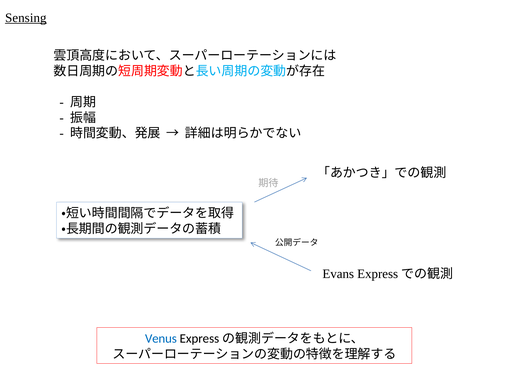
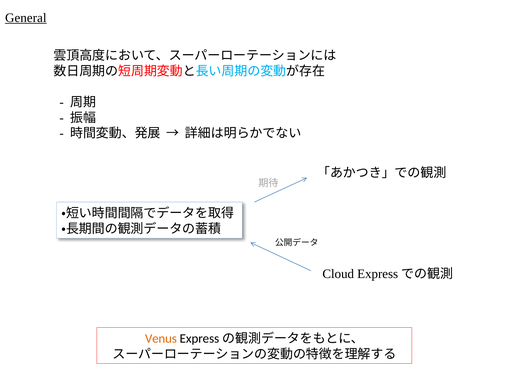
Sensing: Sensing -> General (26, 18)
Evans: Evans -> Cloud (338, 274)
Venus colour: blue -> orange (161, 338)
